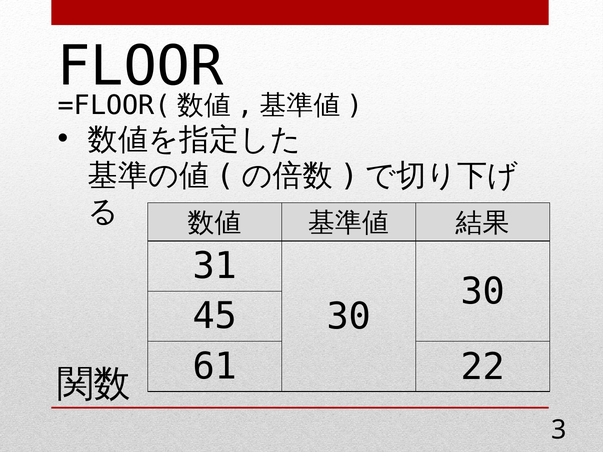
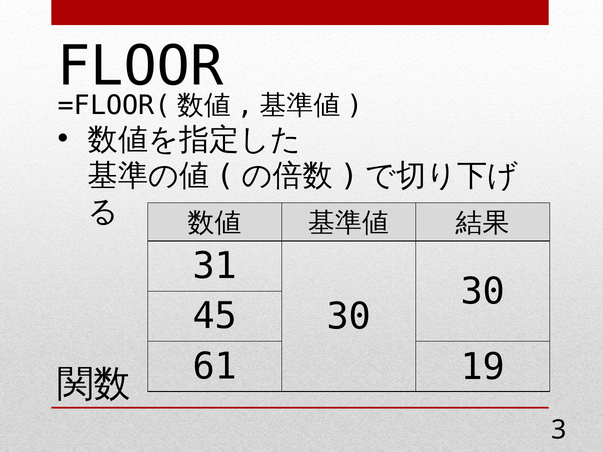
22: 22 -> 19 (483, 367)
